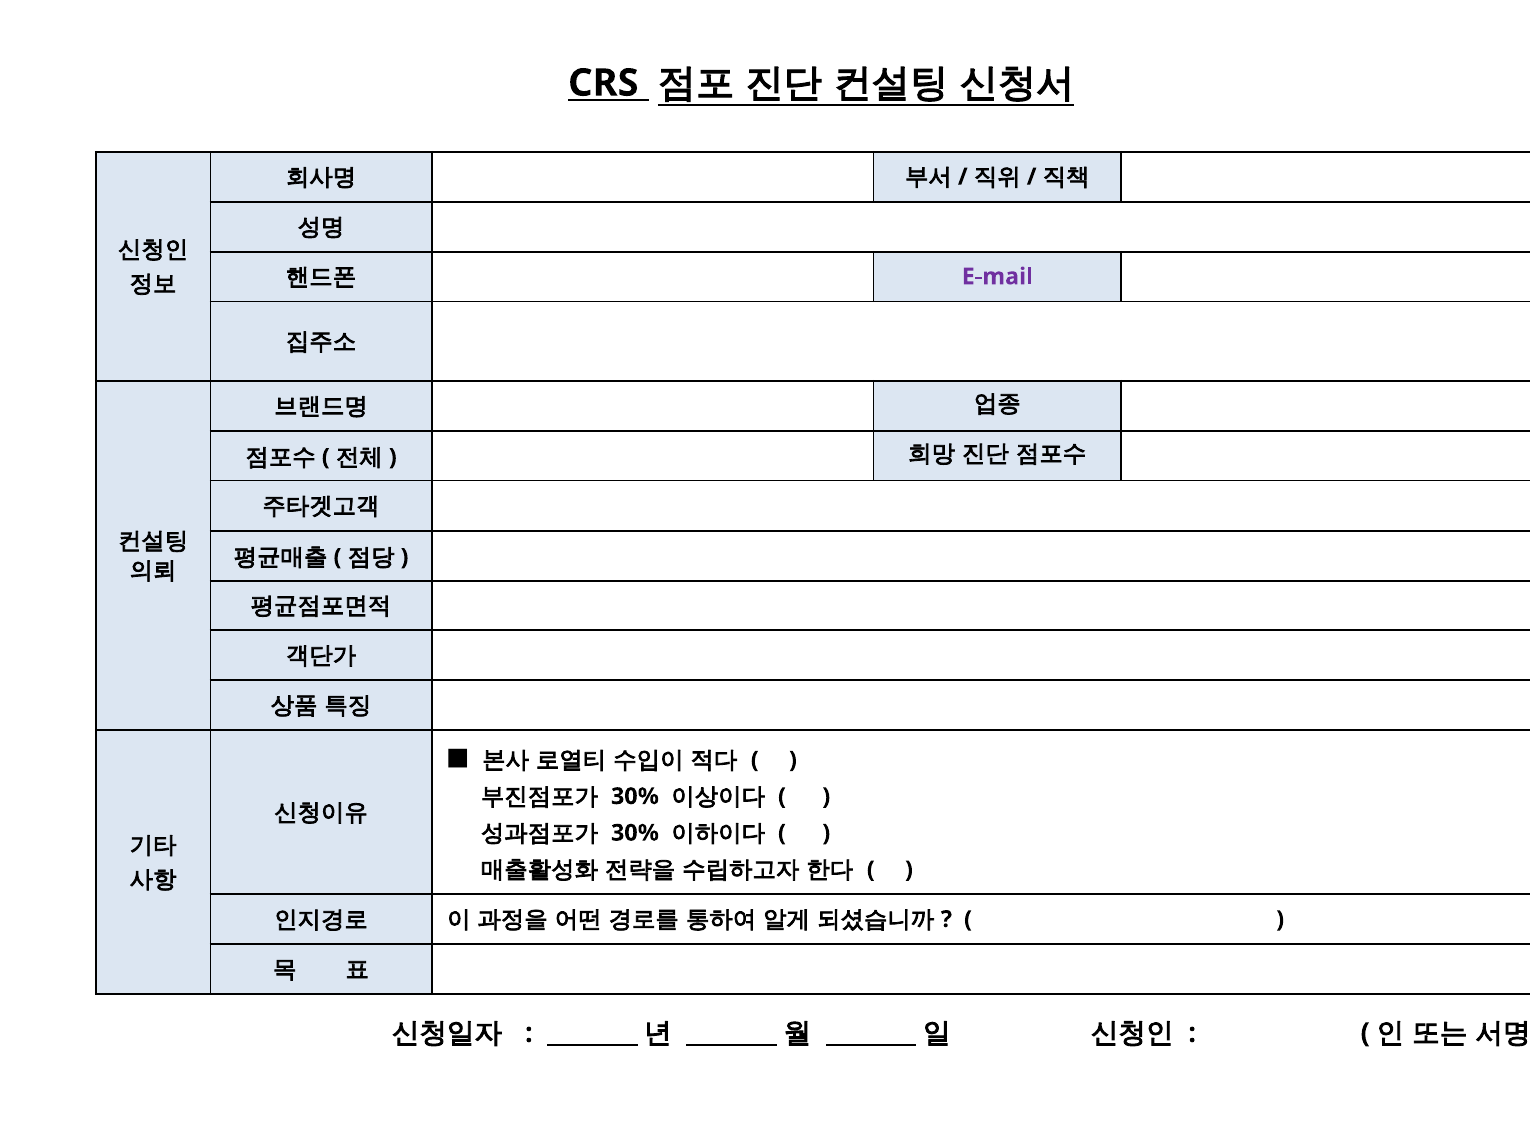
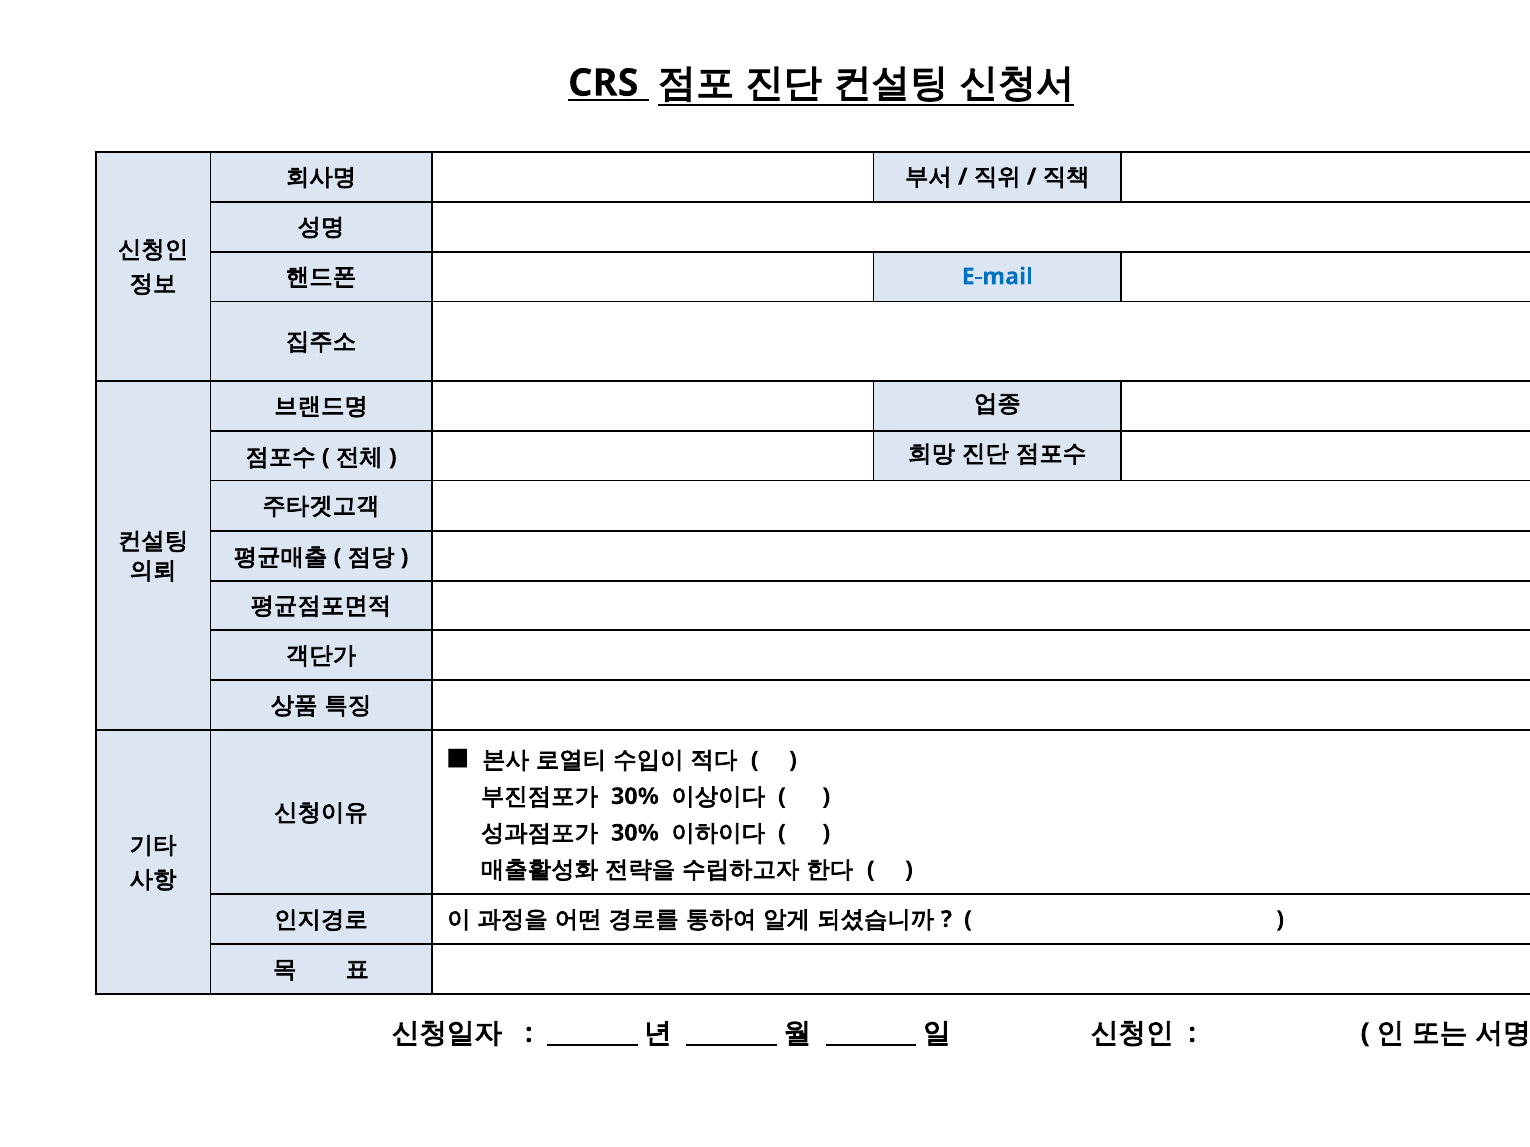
E-mail colour: purple -> blue (997, 277)
